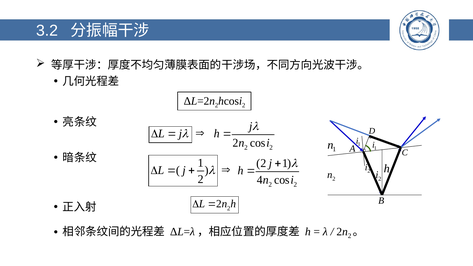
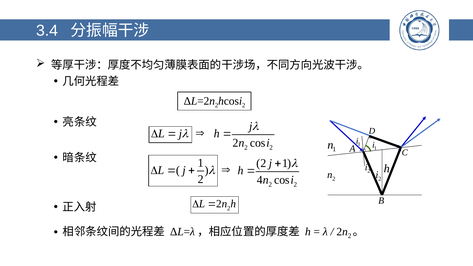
3.2: 3.2 -> 3.4 (47, 30)
